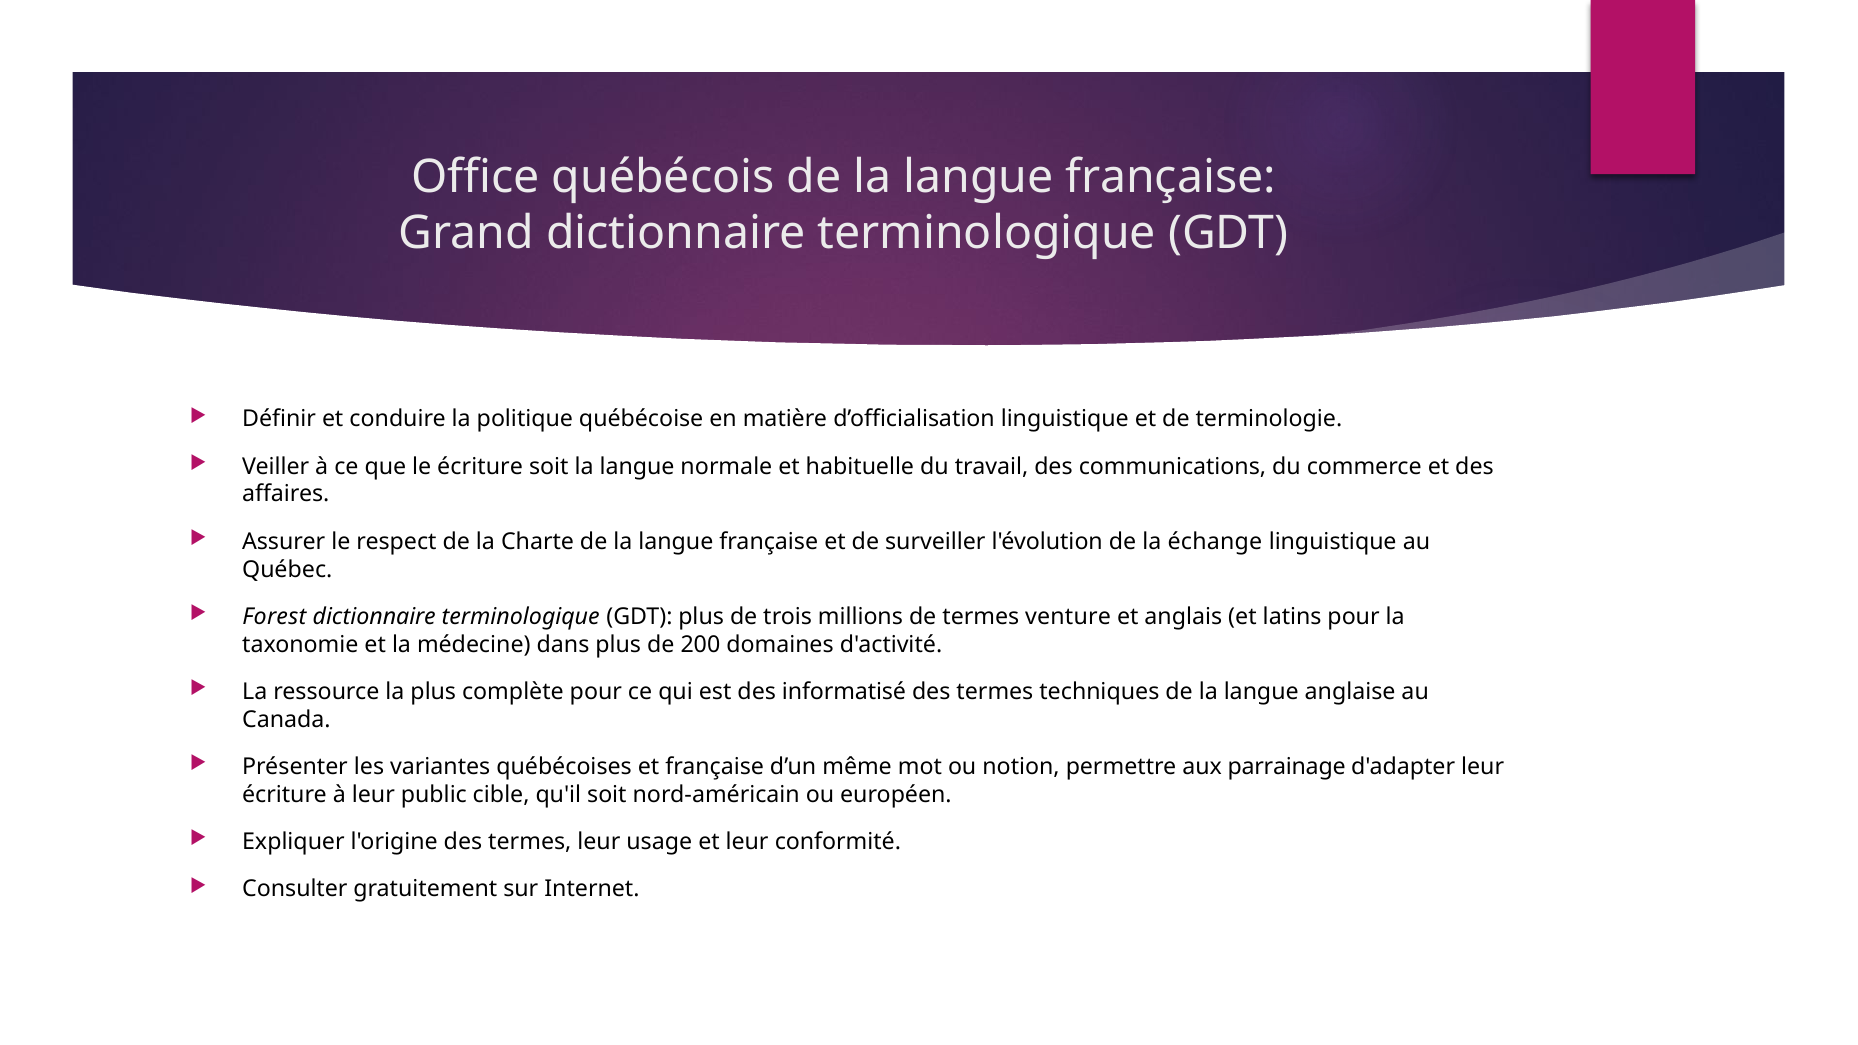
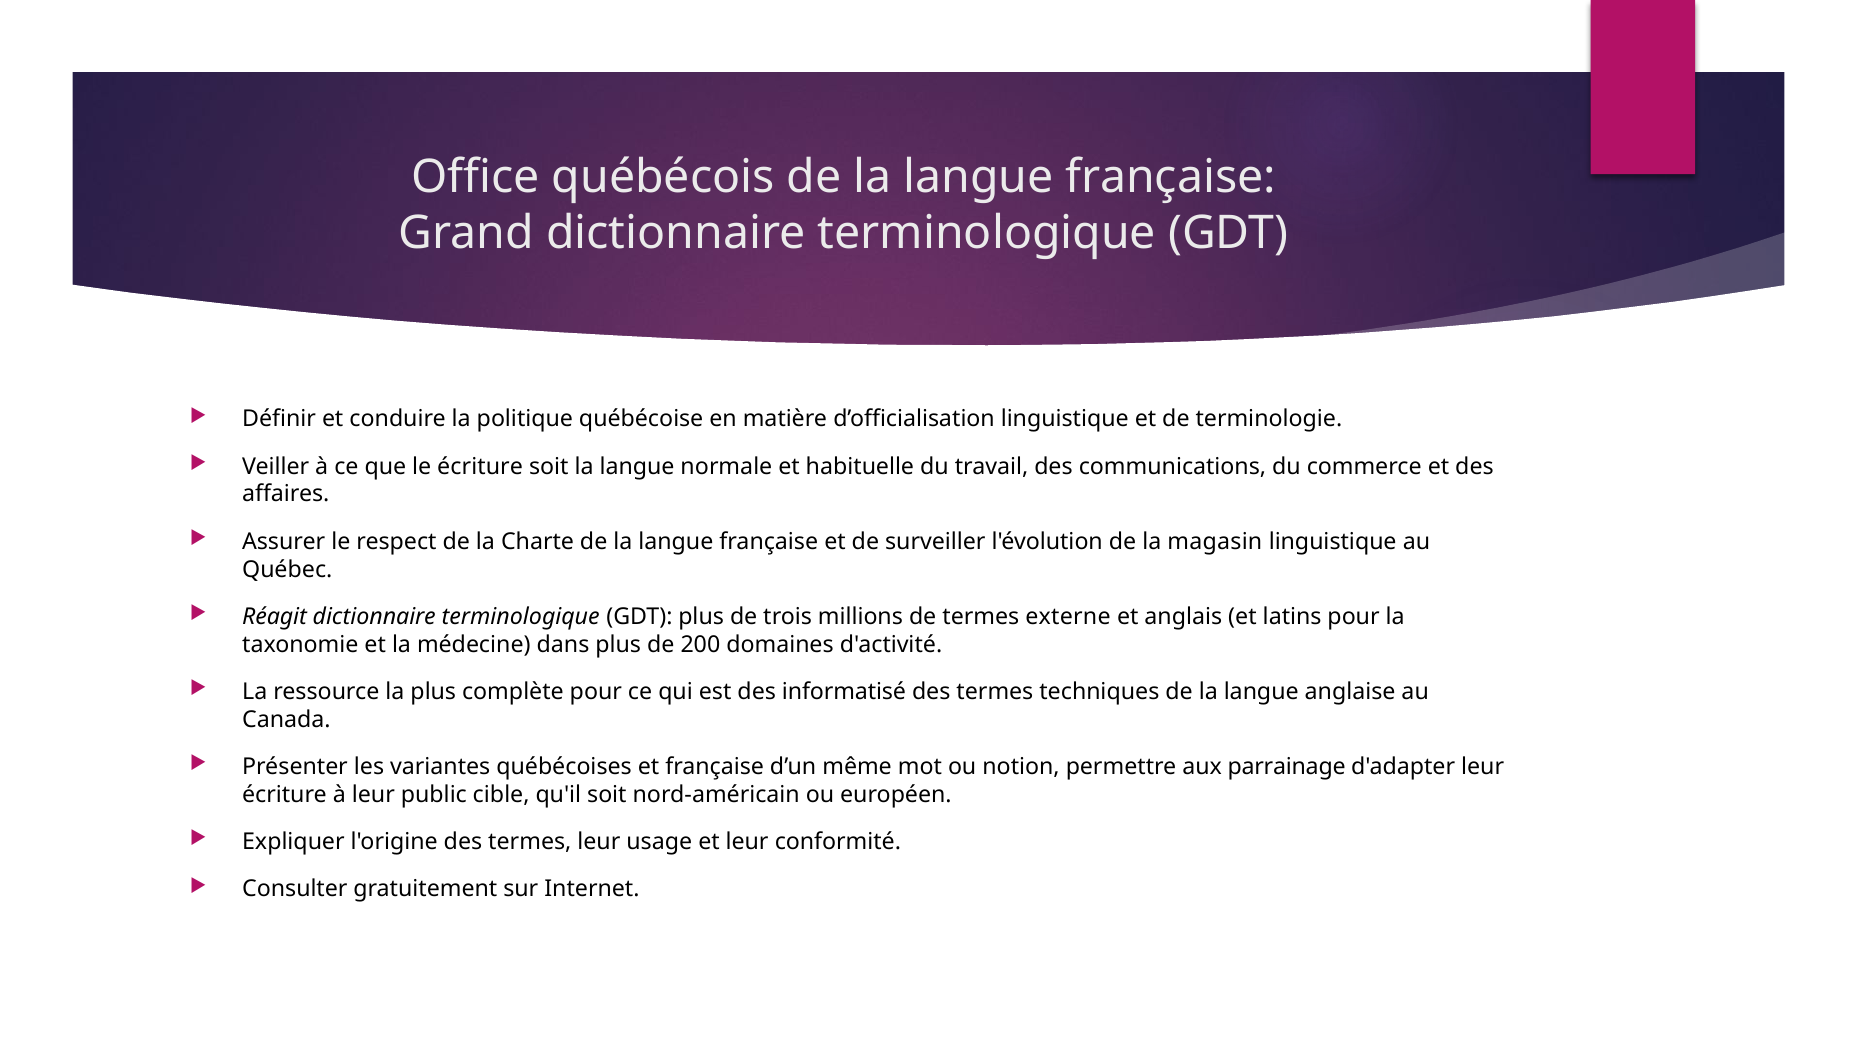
échange: échange -> magasin (1215, 542)
Forest: Forest -> Réagit (275, 617)
venture: venture -> externe (1068, 617)
